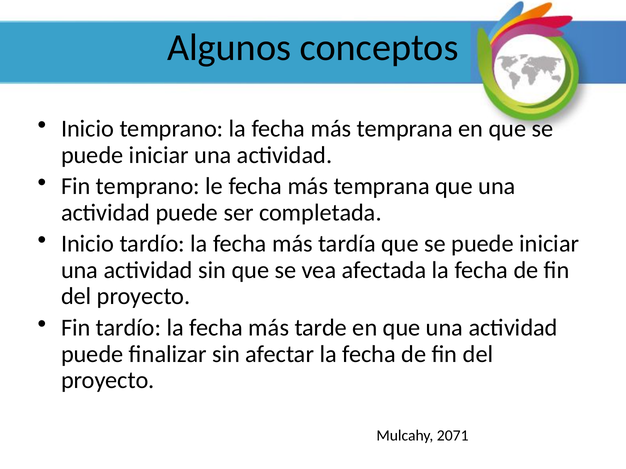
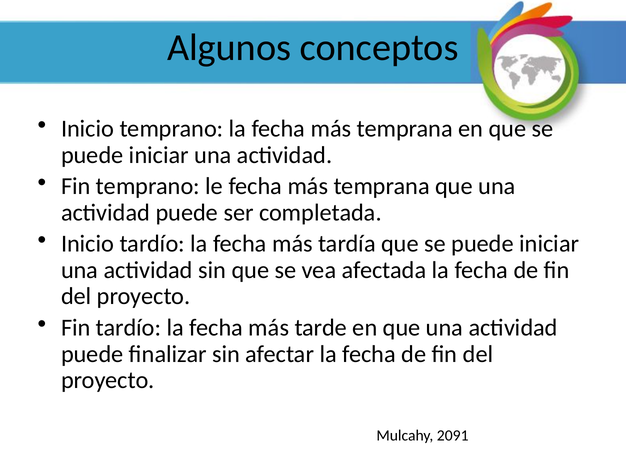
2071: 2071 -> 2091 (453, 436)
